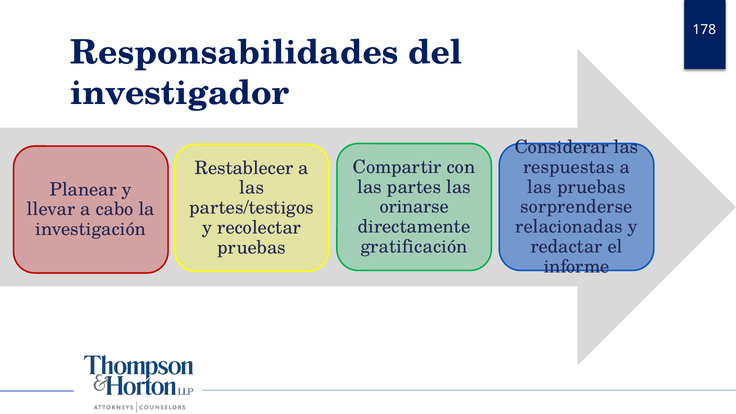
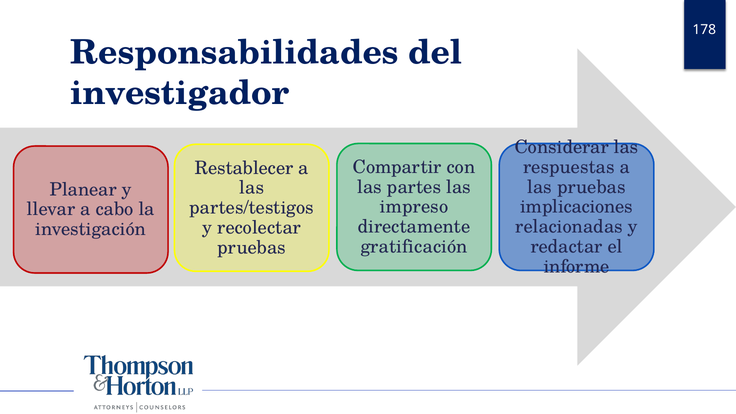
orinarse: orinarse -> impreso (414, 207)
sorprenderse: sorprenderse -> implicaciones (577, 207)
